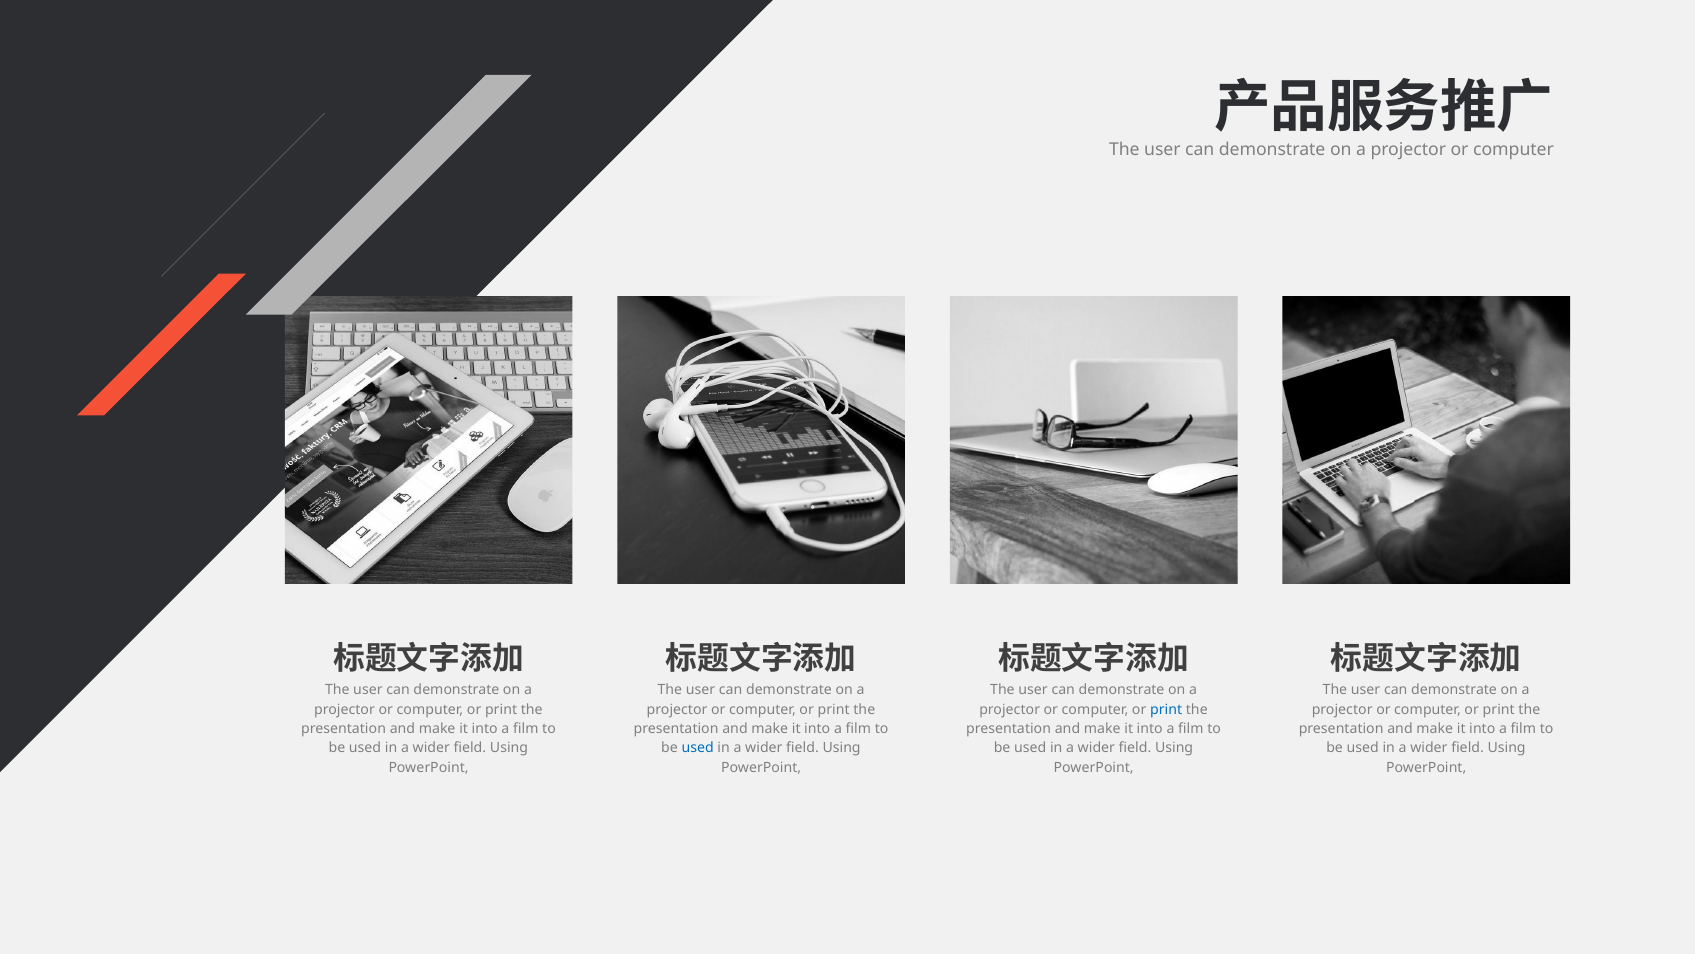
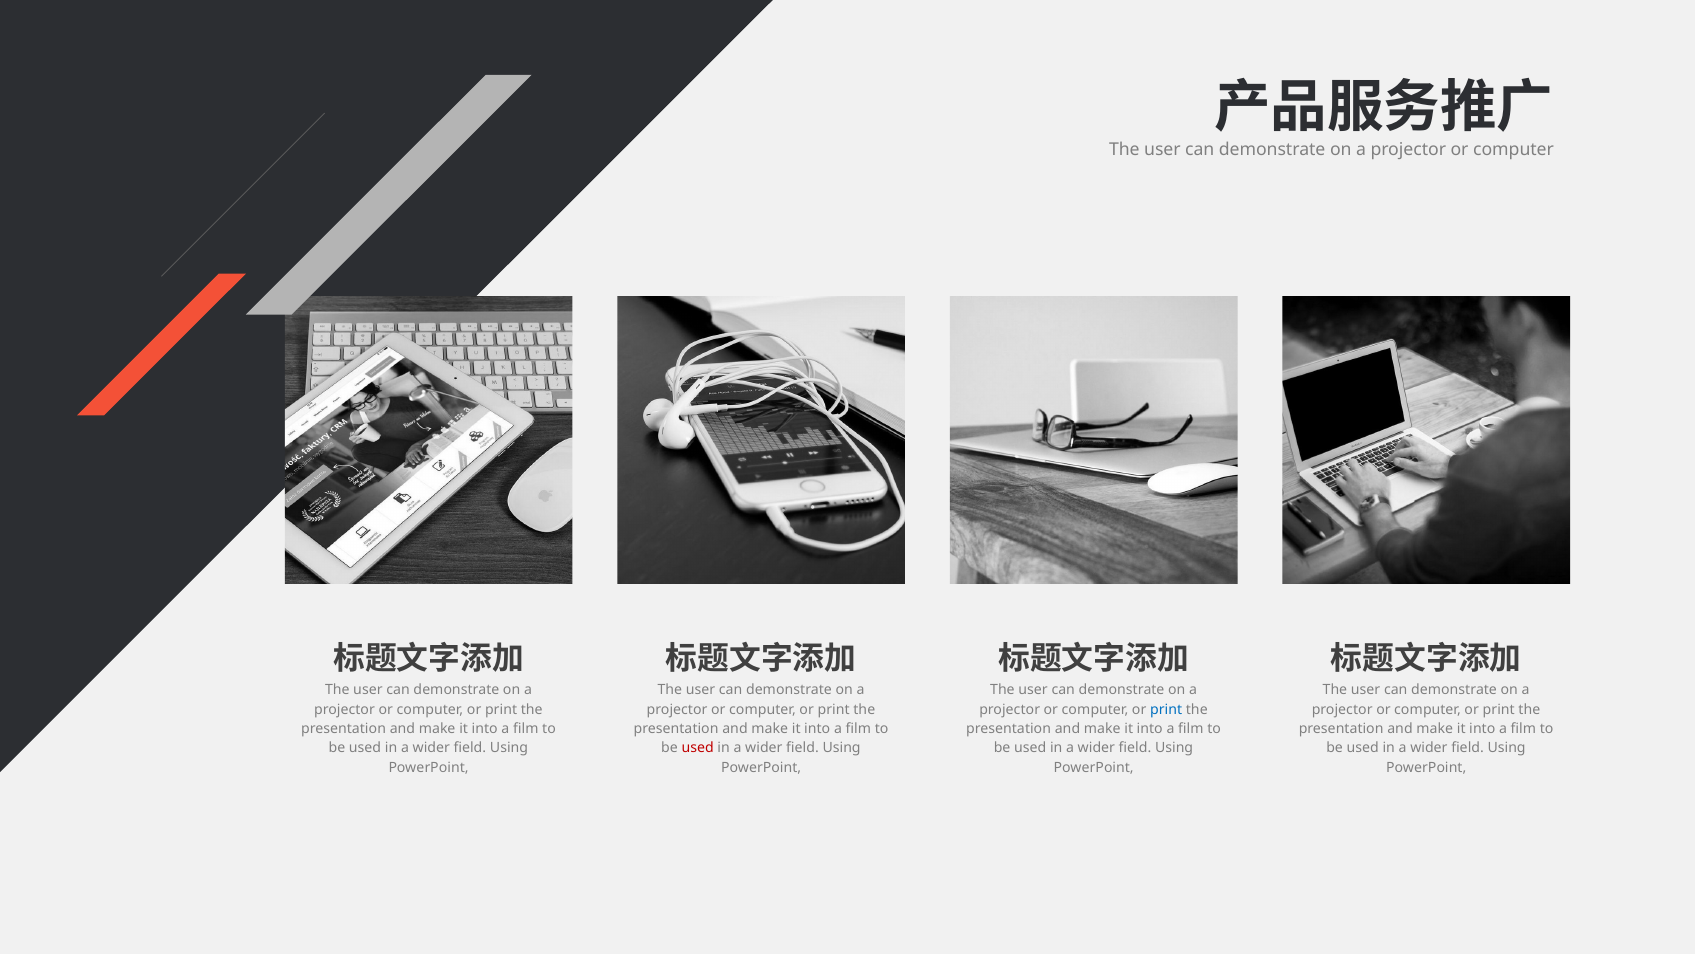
used colour: blue -> red (698, 748)
